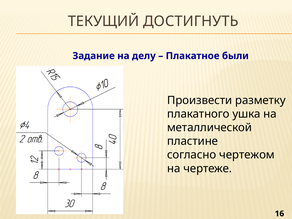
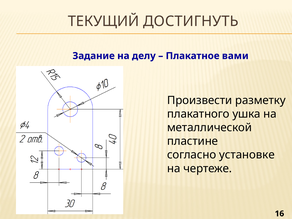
были: были -> вами (235, 56)
чертежом: чертежом -> установке (247, 155)
